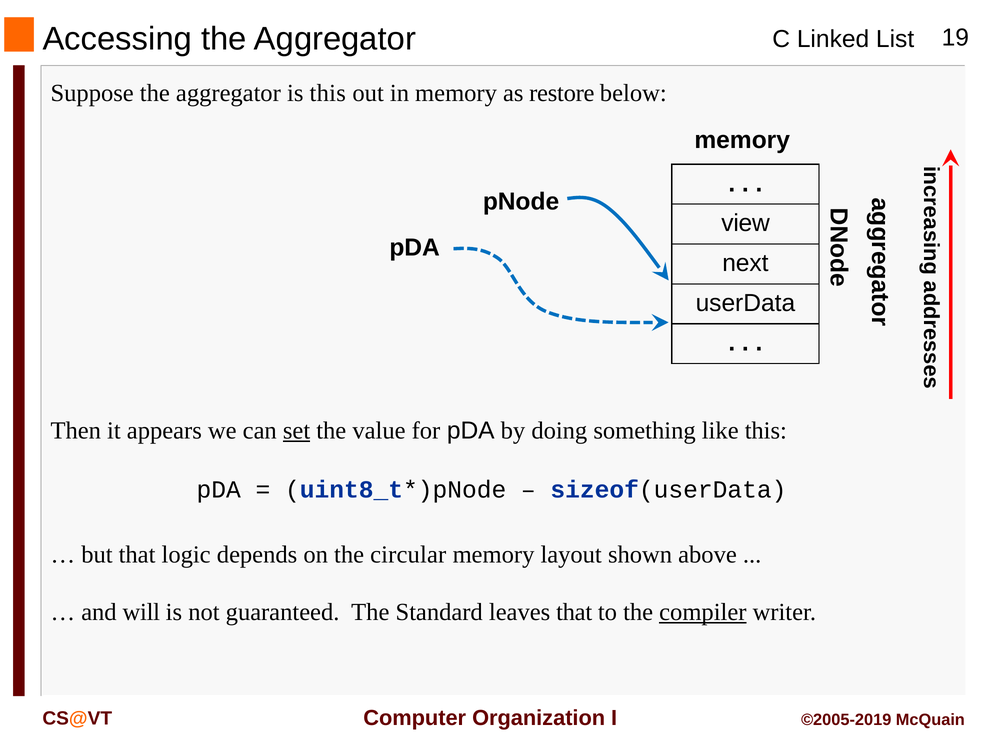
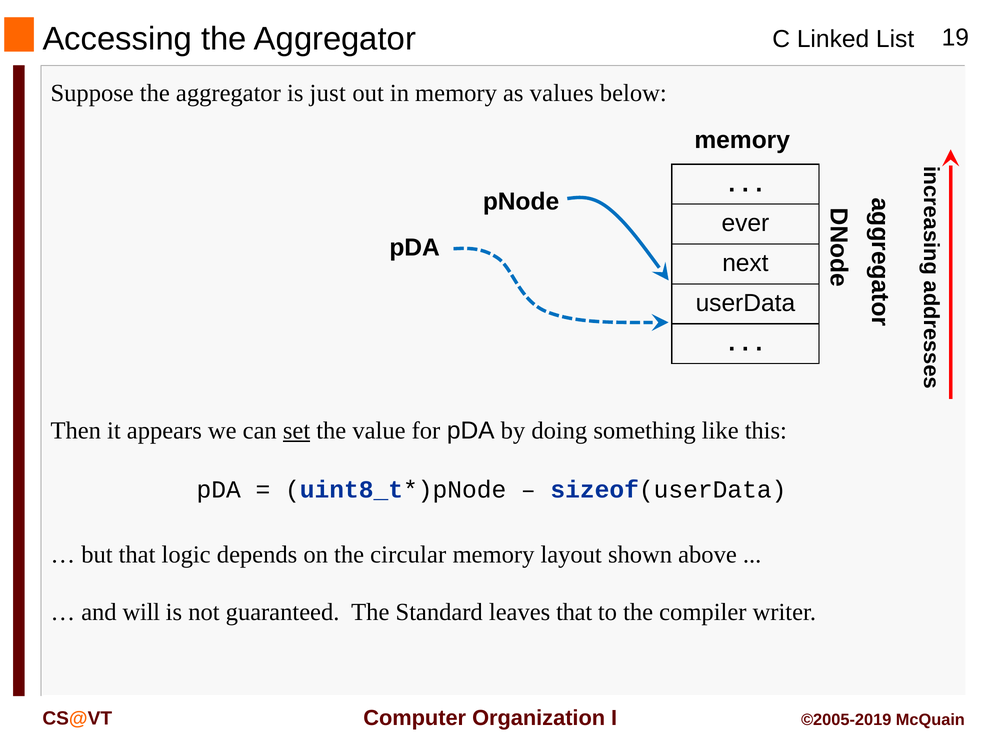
is this: this -> just (328, 93)
restore: restore -> values (562, 93)
view: view -> ever (745, 223)
compiler underline: present -> none (703, 612)
